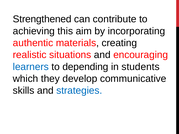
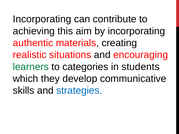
Strengthened: Strengthened -> Incorporating (42, 19)
learners colour: blue -> green (31, 67)
depending: depending -> categories (85, 67)
